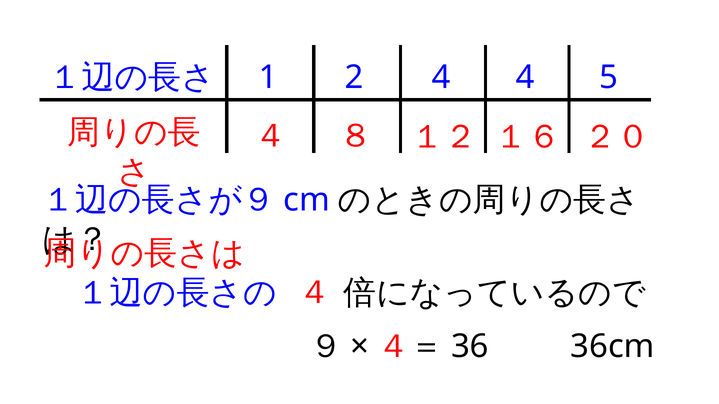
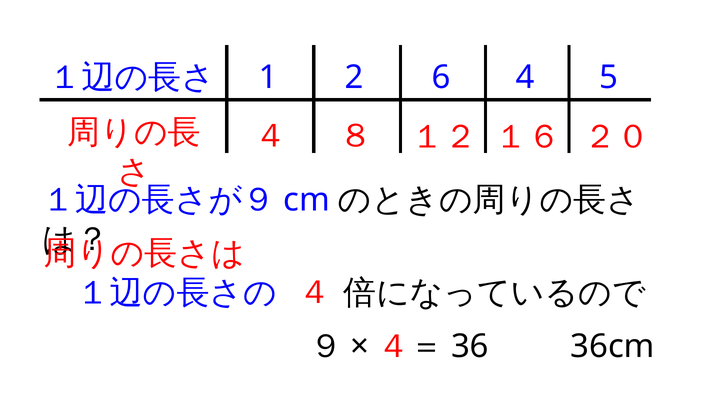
2 4: 4 -> 6 (441, 78)
